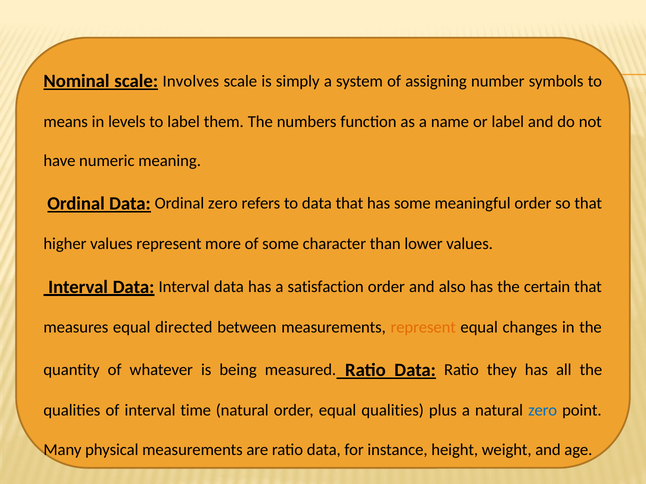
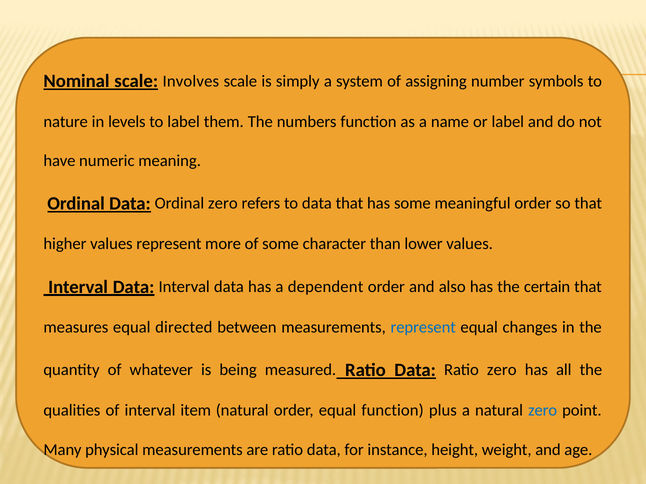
means: means -> nature (66, 122)
satisfaction: satisfaction -> dependent (326, 287)
represent colour: orange -> blue (423, 328)
Ratio they: they -> zero (502, 370)
time: time -> item (196, 411)
equal qualities: qualities -> function (393, 411)
